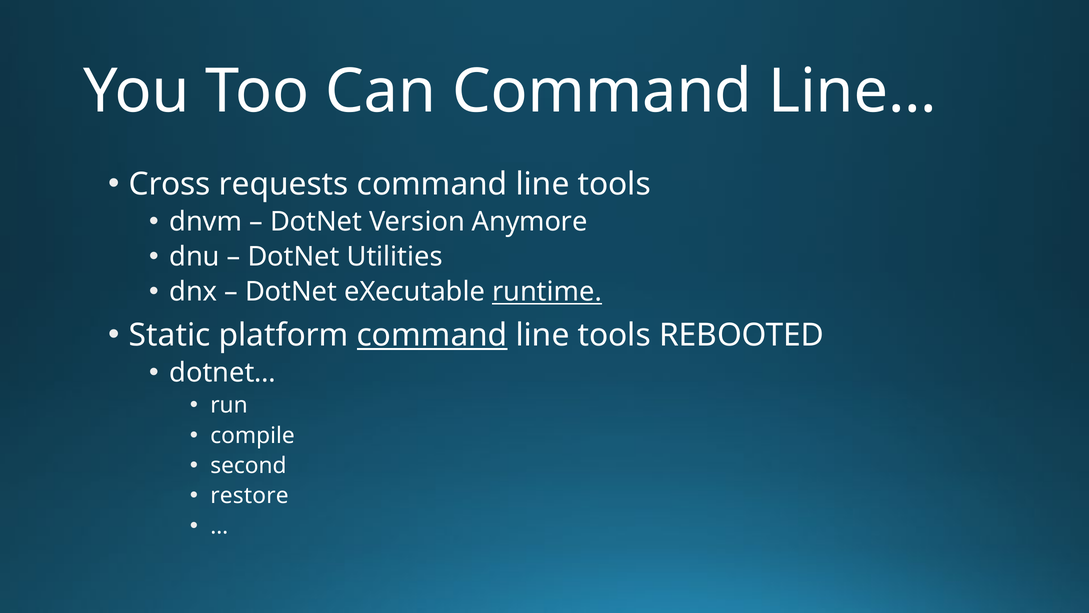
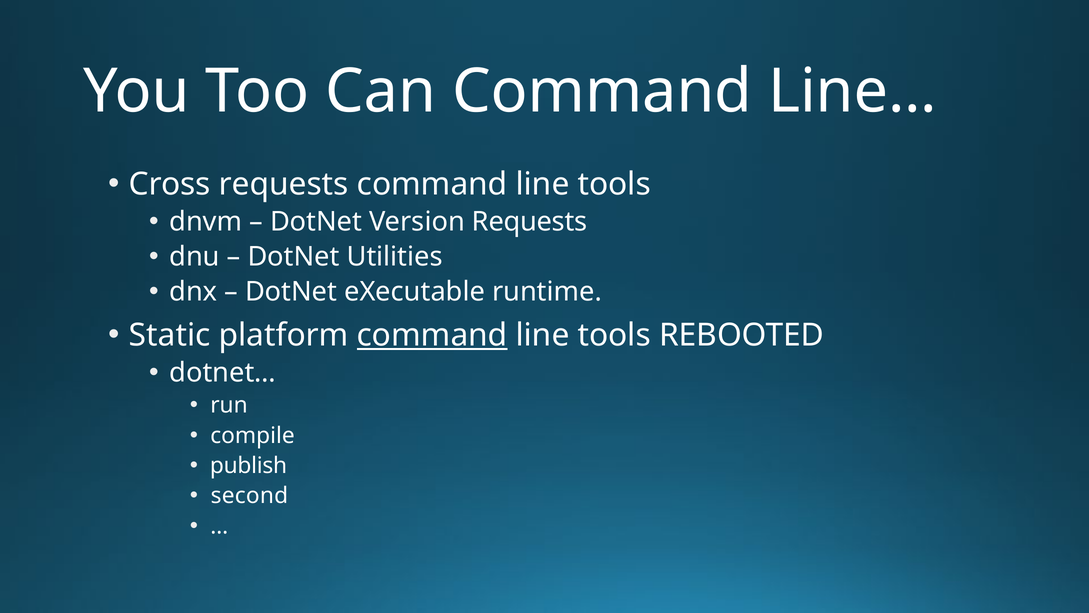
Version Anymore: Anymore -> Requests (530, 222)
runtime underline: present -> none (547, 292)
second: second -> publish (249, 465)
restore: restore -> second (249, 496)
